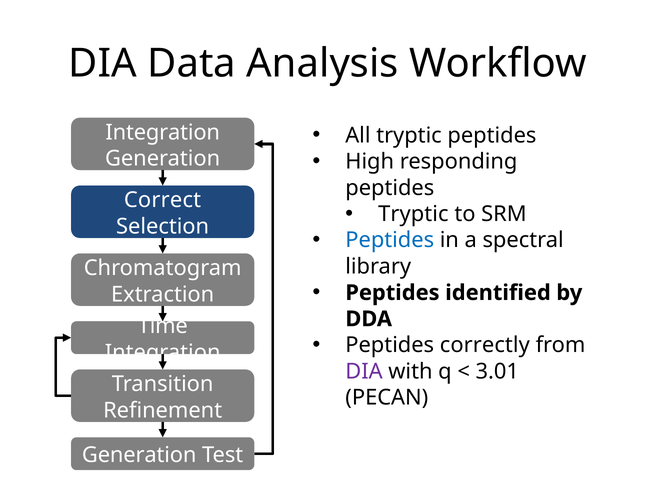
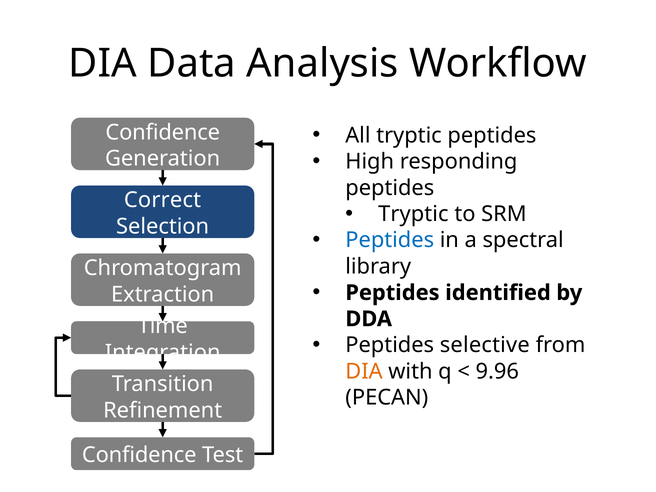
Integration: Integration -> Confidence (163, 132)
correctly: correctly -> selective (485, 345)
DIA colour: purple -> orange (364, 371)
3.01: 3.01 -> 9.96 (497, 371)
Generation: Generation -> Confidence (139, 455)
